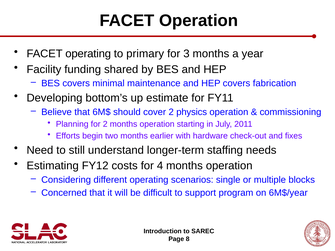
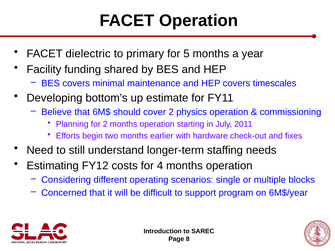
FACET operating: operating -> dielectric (88, 54)
3: 3 -> 5 (186, 54)
fabrication: fabrication -> timescales (275, 83)
